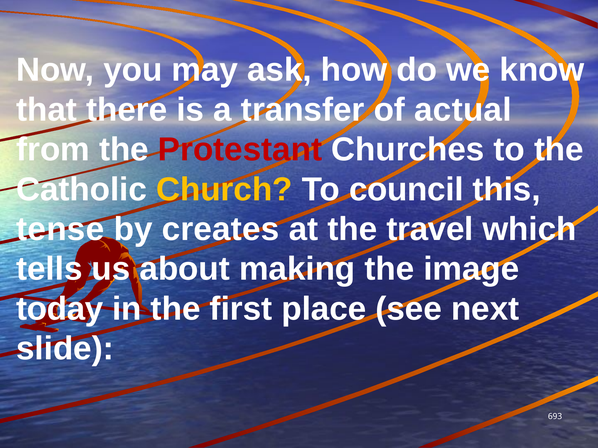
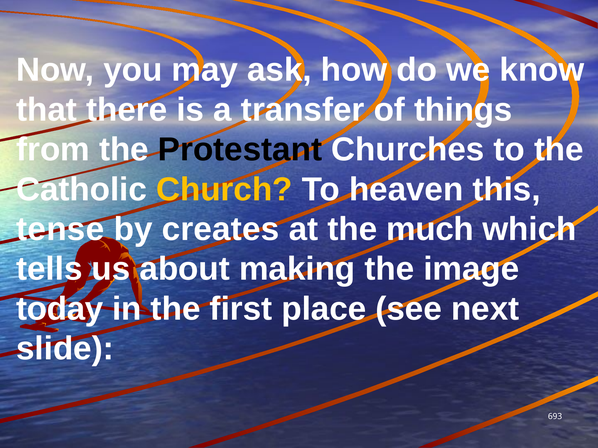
actual: actual -> things (463, 110)
Protestant colour: red -> black (240, 150)
council: council -> heaven (406, 190)
travel: travel -> much (430, 229)
